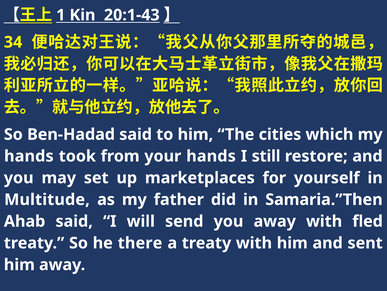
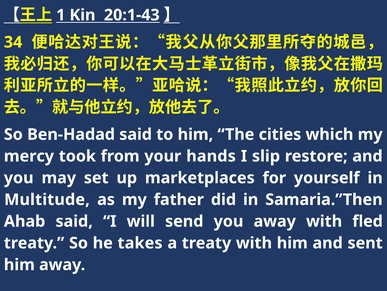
hands: hands -> mercy (29, 156)
still: still -> slip (266, 156)
there: there -> takes (140, 242)
